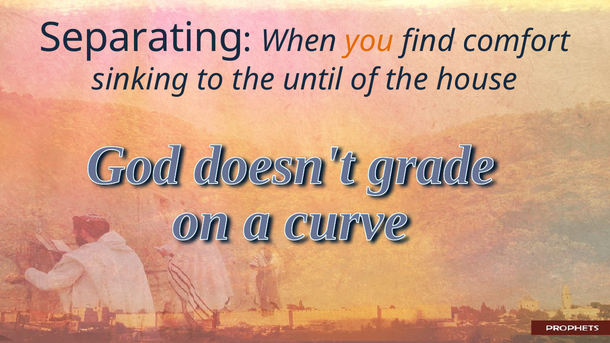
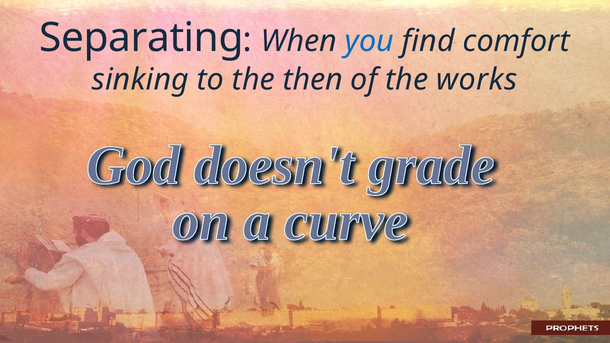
you colour: orange -> blue (370, 41)
until: until -> then (313, 80)
house: house -> works (477, 80)
